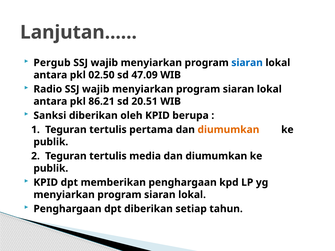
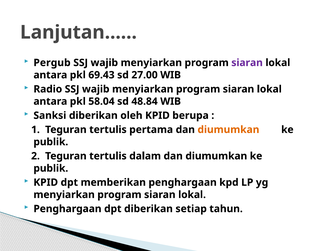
siaran colour: blue -> purple (247, 63)
02.50: 02.50 -> 69.43 (101, 75)
47.09: 47.09 -> 27.00 (145, 75)
86.21: 86.21 -> 58.04 (101, 101)
20.51: 20.51 -> 48.84 (145, 101)
media: media -> dalam (145, 156)
